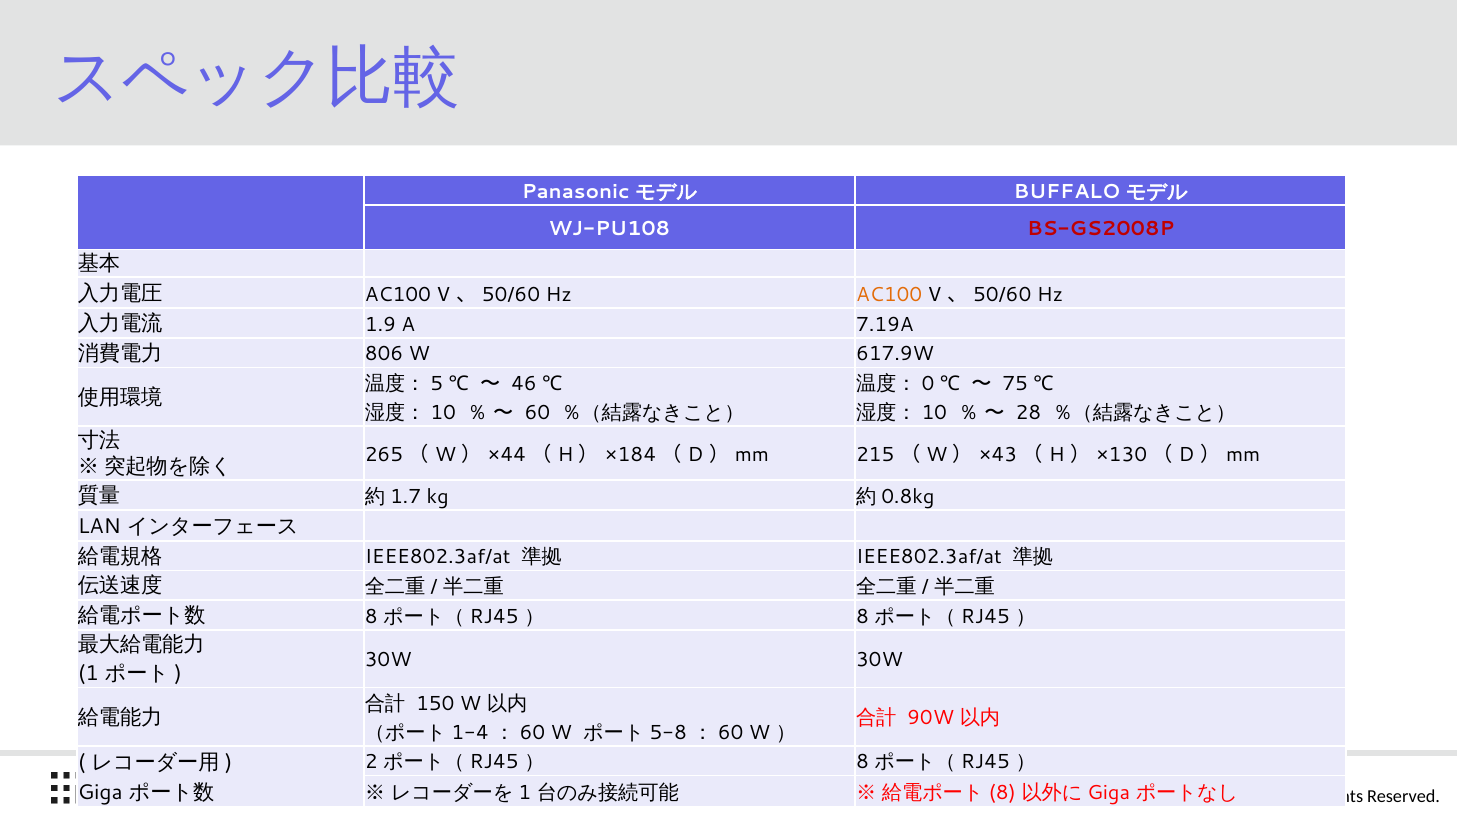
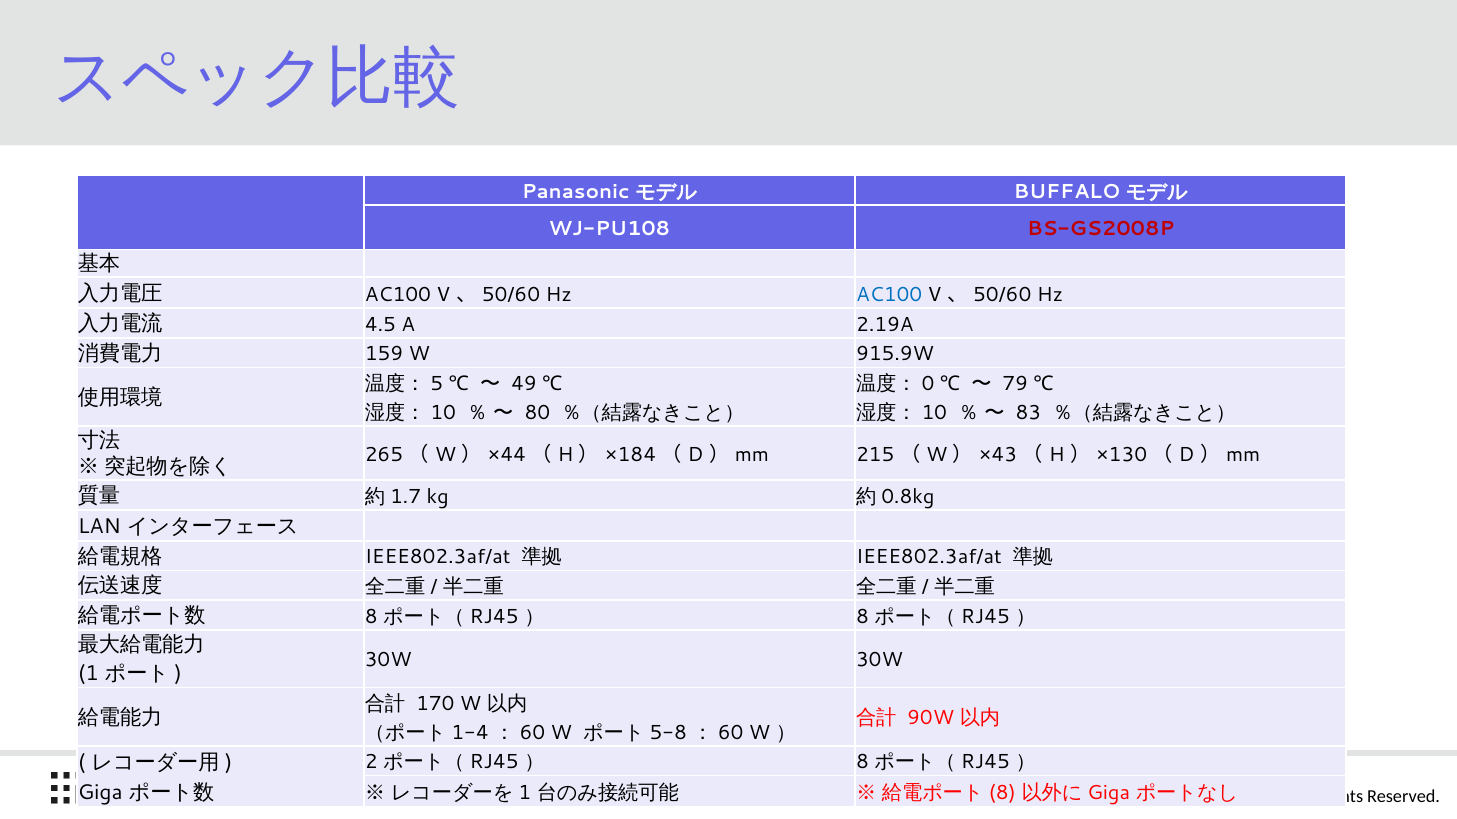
AC100 colour: orange -> blue (889, 295)
1.9: 1.9 -> 4.5 (380, 325)
7.19A: 7.19A -> 2.19A (885, 325)
806: 806 -> 159 (384, 354)
617.9W: 617.9W -> 915.9W (895, 354)
46: 46 -> 49 (524, 384)
75: 75 -> 79 (1015, 384)
60: 60 -> 80 (537, 413)
28: 28 -> 83 (1028, 413)
150: 150 -> 170 (435, 704)
